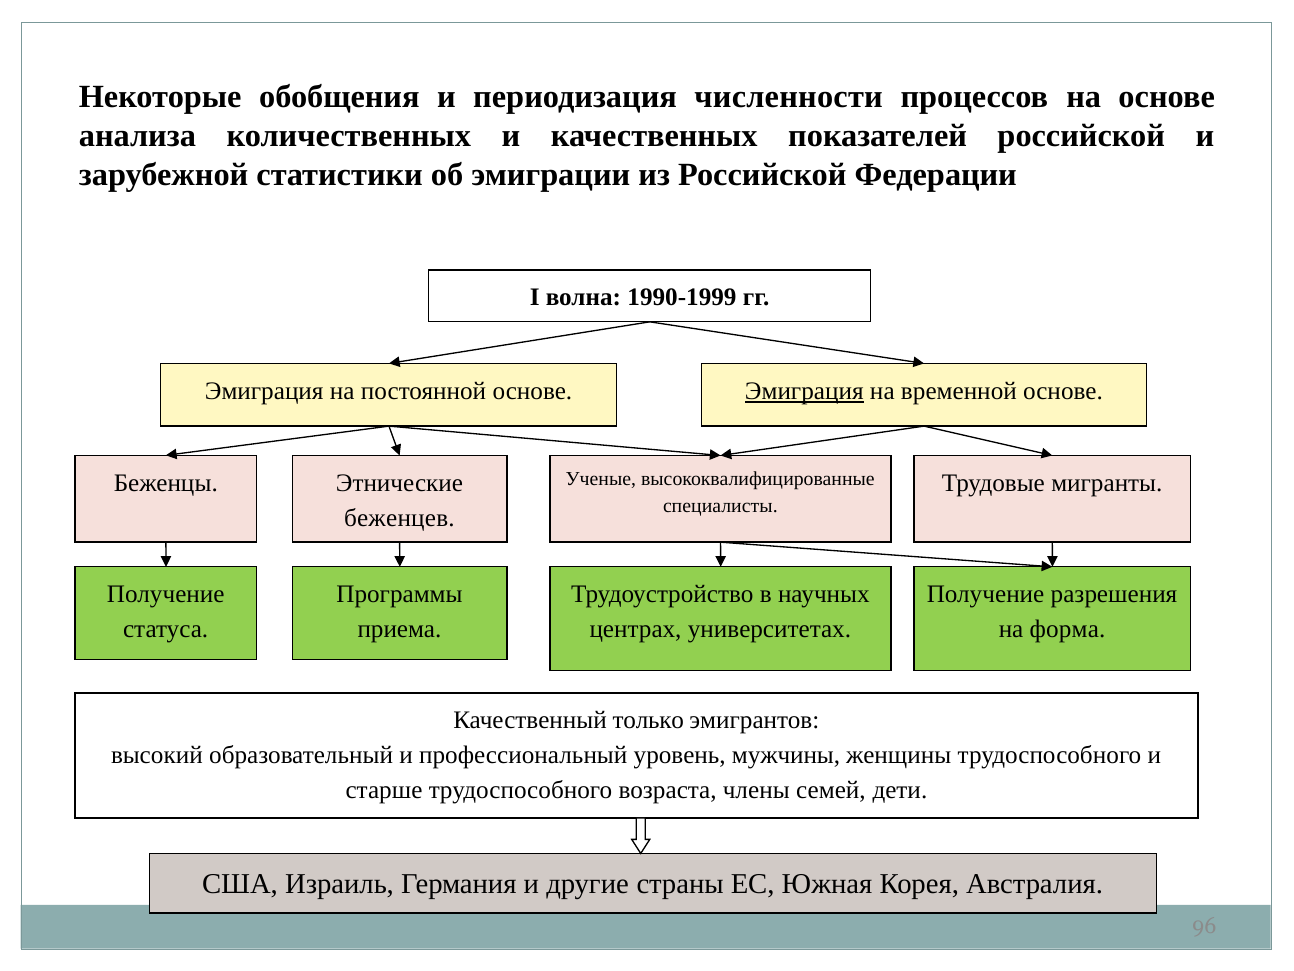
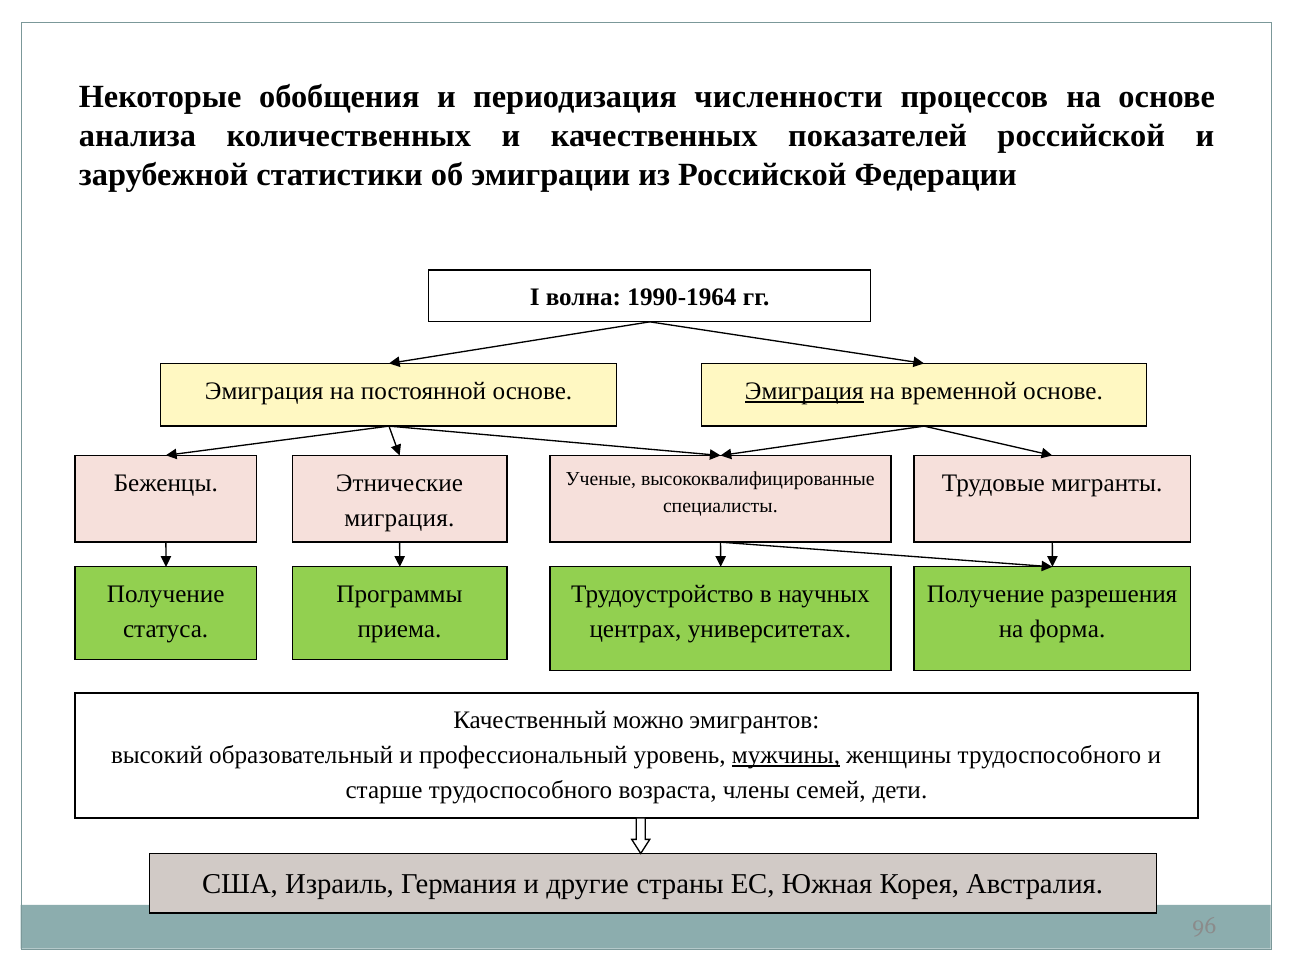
1990-1999: 1990-1999 -> 1990-1964 (682, 297)
беженцев: беженцев -> миграция (399, 518)
только: только -> можно (648, 720)
мужчины underline: none -> present (786, 755)
